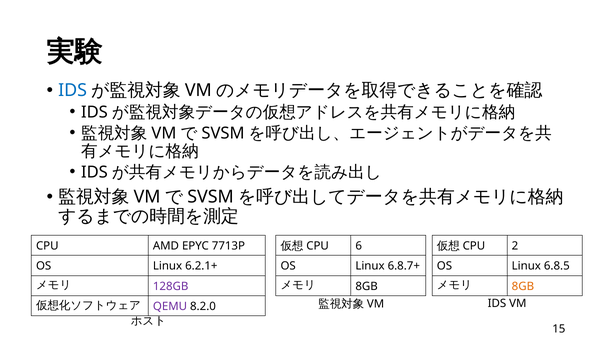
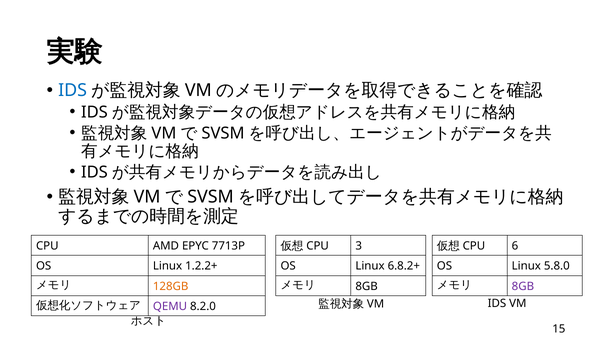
6: 6 -> 3 (359, 246)
2: 2 -> 6 (515, 246)
6.2.1+: 6.2.1+ -> 1.2.2+ (201, 266)
6.8.7+: 6.8.7+ -> 6.8.2+ (404, 266)
6.8.5: 6.8.5 -> 5.8.0 (557, 266)
128GB colour: purple -> orange (171, 286)
8GB colour: orange -> purple (523, 287)
